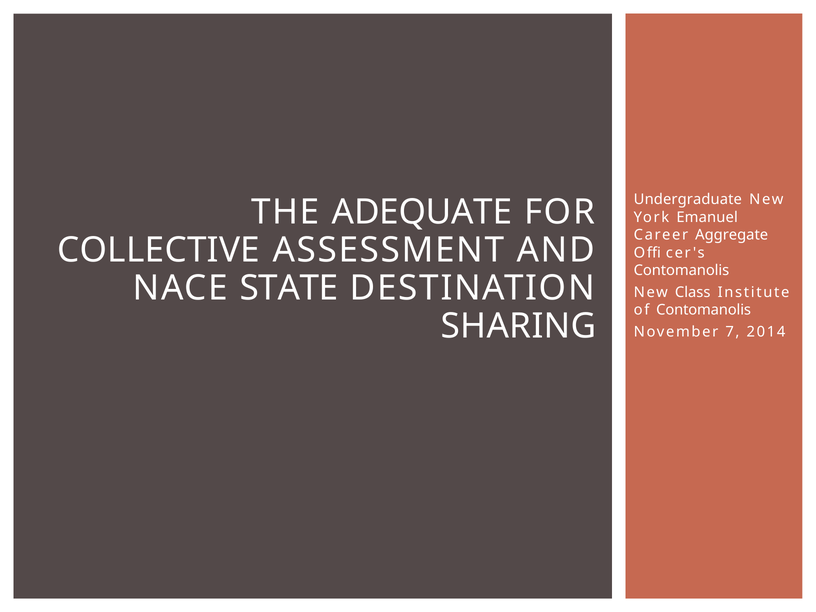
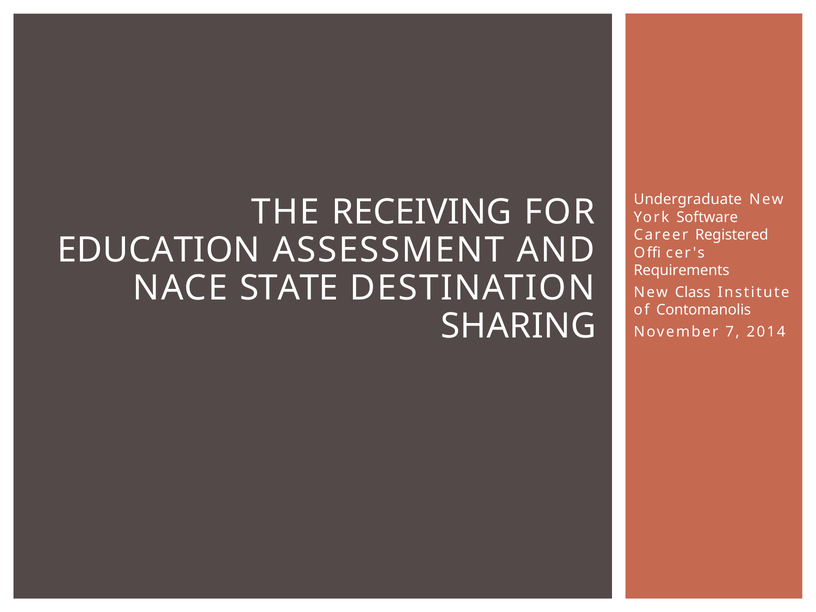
ADEQUATE: ADEQUATE -> RECEIVING (422, 212)
Emanuel: Emanuel -> Software (707, 217)
Aggregate: Aggregate -> Registered (732, 235)
COLLECTIVE: COLLECTIVE -> EDUCATION (159, 250)
Contomanolis: Contomanolis -> Requirements (682, 270)
